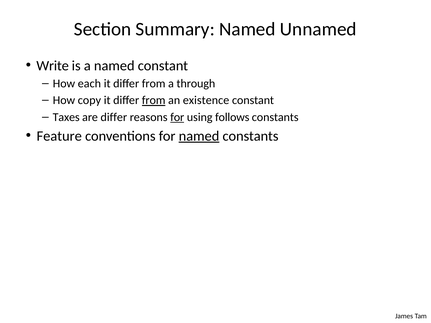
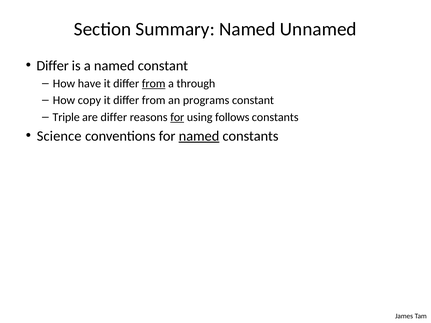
Write: Write -> Differ (53, 66)
each: each -> have (89, 84)
from underline: none -> present (154, 84)
from underline: present -> none (154, 100)
existence: existence -> programs (206, 100)
Taxes: Taxes -> Triple (66, 117)
Feature: Feature -> Science (59, 136)
